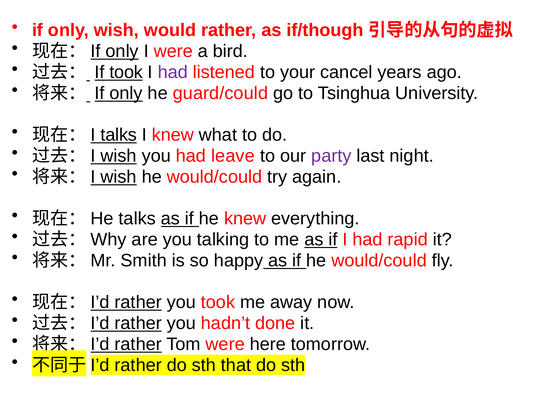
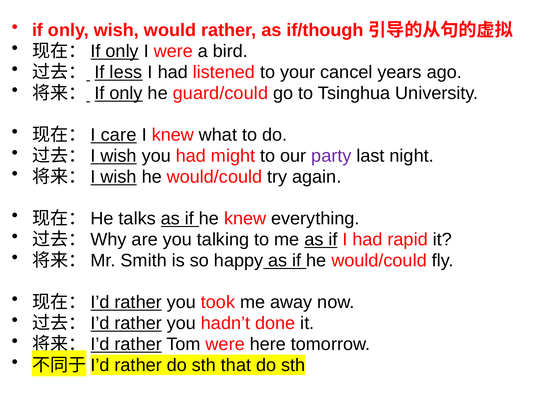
If took: took -> less (126, 72)
had colour: purple -> black (173, 72)
talks: talks -> care (119, 135)
leave: leave -> might (233, 156)
